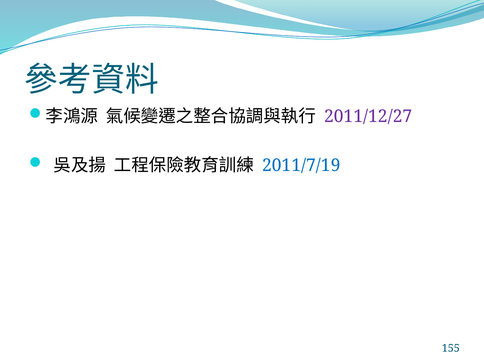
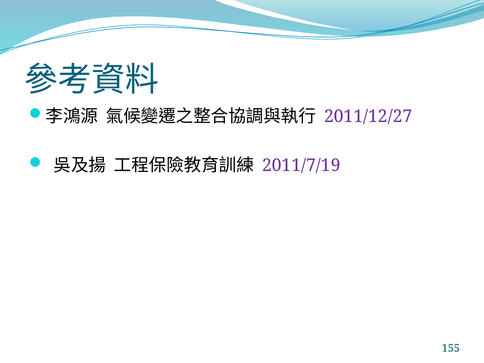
2011/7/19 colour: blue -> purple (301, 165)
